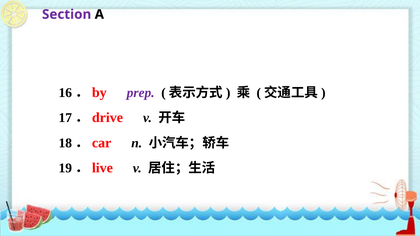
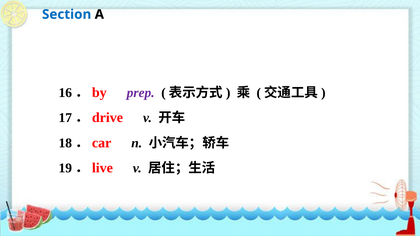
Section colour: purple -> blue (67, 14)
